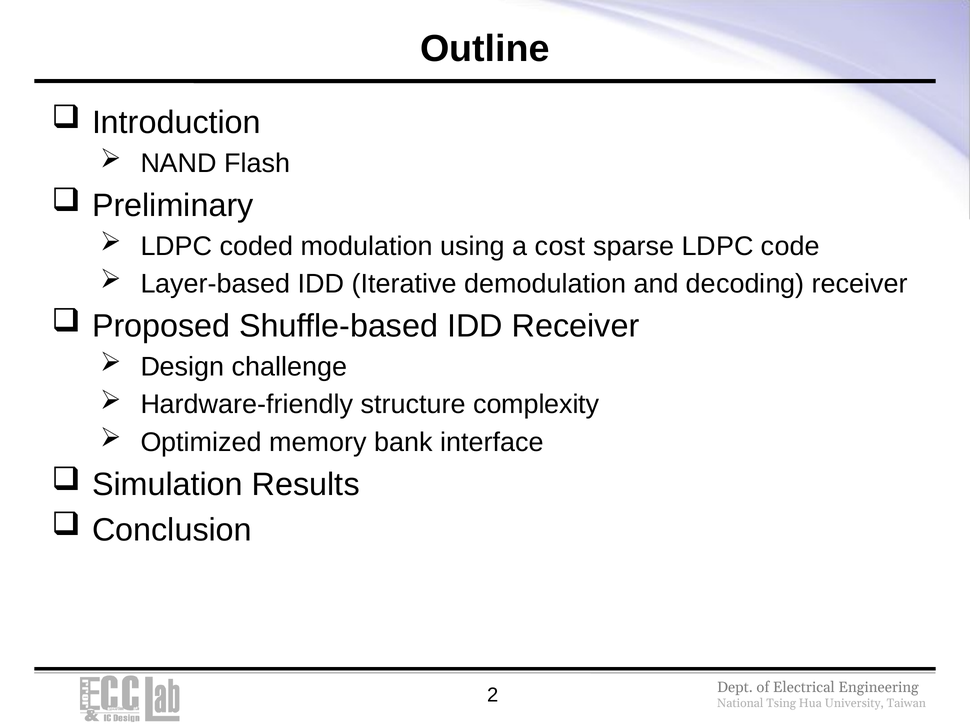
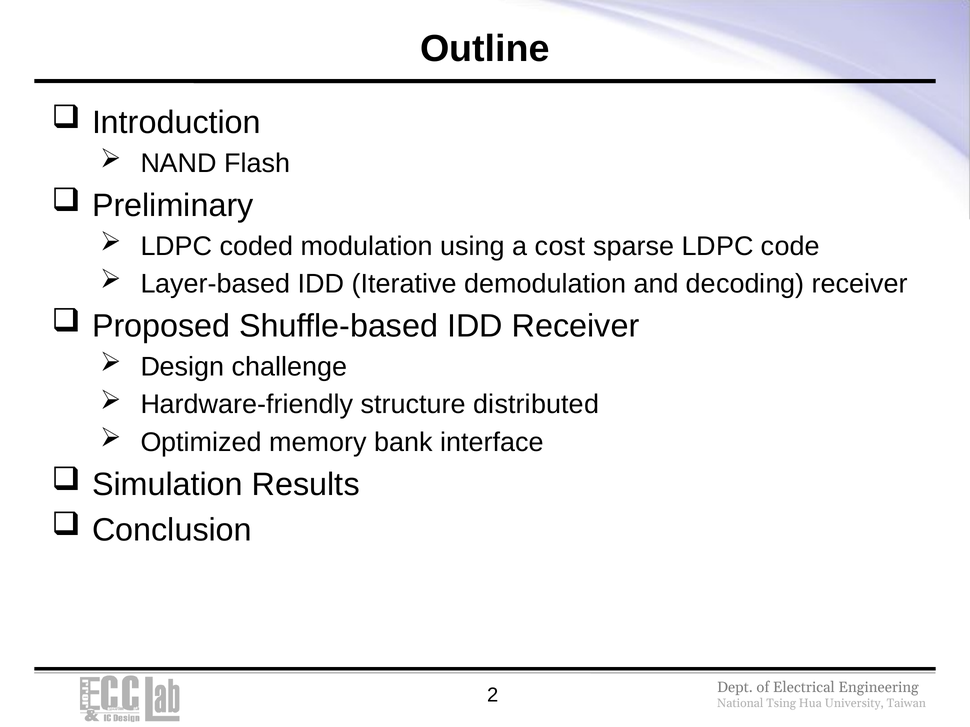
complexity: complexity -> distributed (536, 405)
